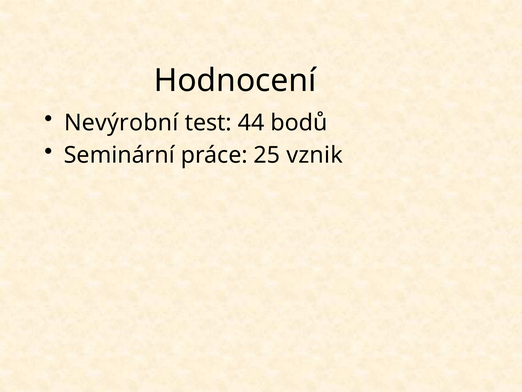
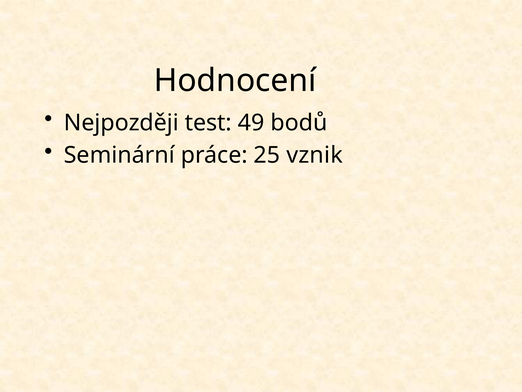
Nevýrobní: Nevýrobní -> Nejpozději (121, 123)
44: 44 -> 49 (251, 123)
